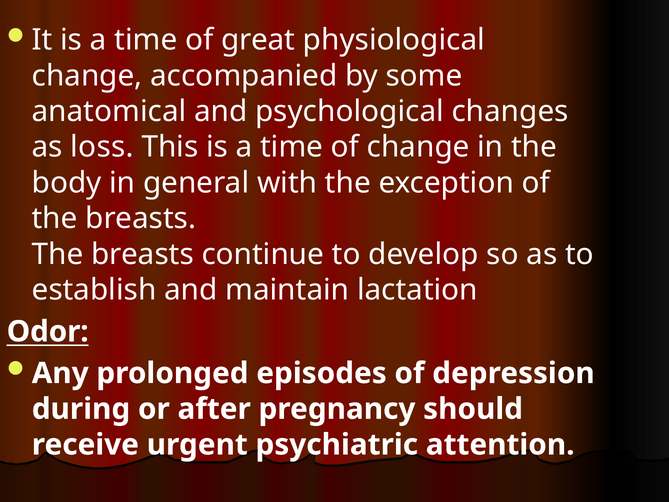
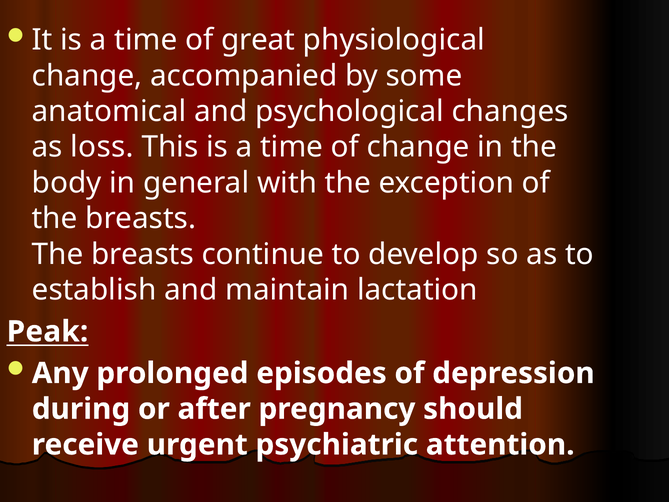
Odor: Odor -> Peak (47, 331)
